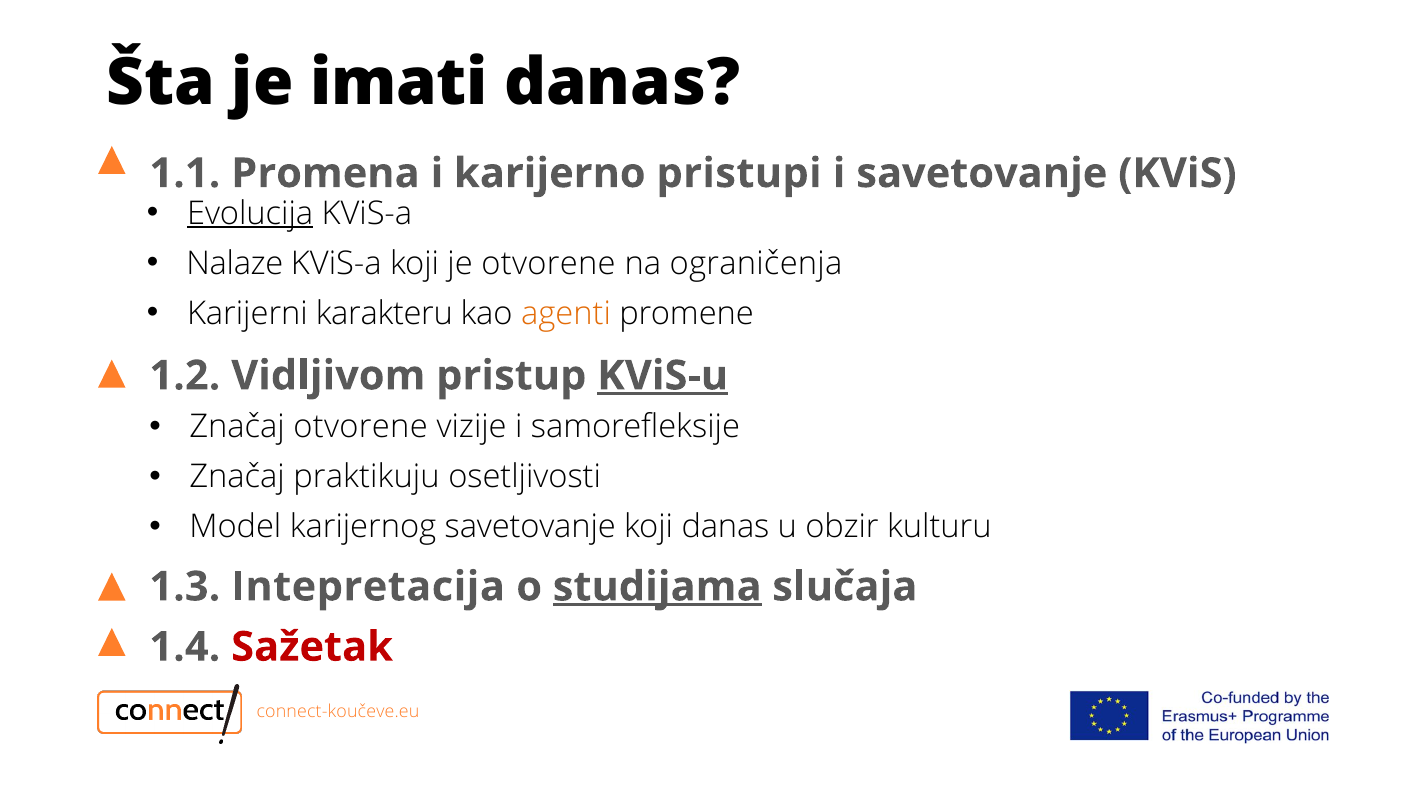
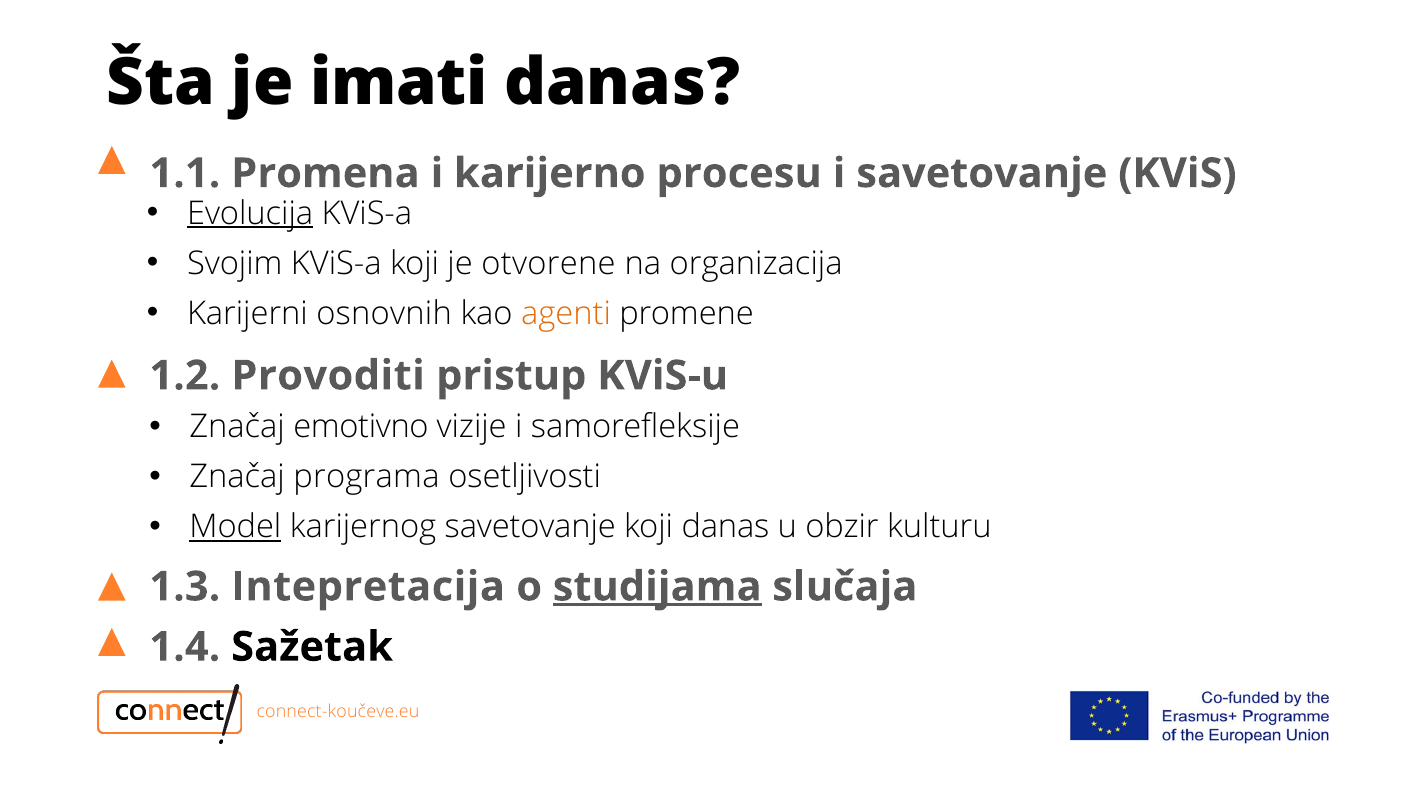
pristupi: pristupi -> procesu (739, 174)
Nalaze: Nalaze -> Svojim (235, 264)
ograničenja: ograničenja -> organizacija (756, 264)
karakteru: karakteru -> osnovnih (384, 314)
Vidljivom: Vidljivom -> Provoditi (328, 376)
KViS-u underline: present -> none (663, 376)
Značaj otvorene: otvorene -> emotivno (361, 427)
praktikuju: praktikuju -> programa (366, 478)
Model underline: none -> present (235, 528)
Sažetak colour: red -> black (312, 648)
